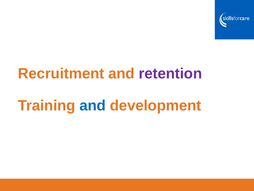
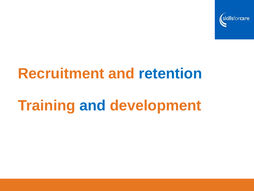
retention colour: purple -> blue (170, 73)
